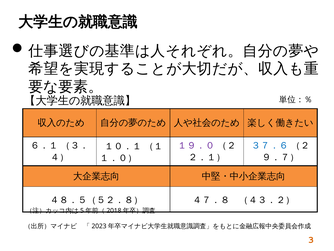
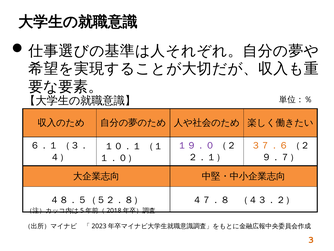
３７．６ colour: blue -> orange (270, 145)
